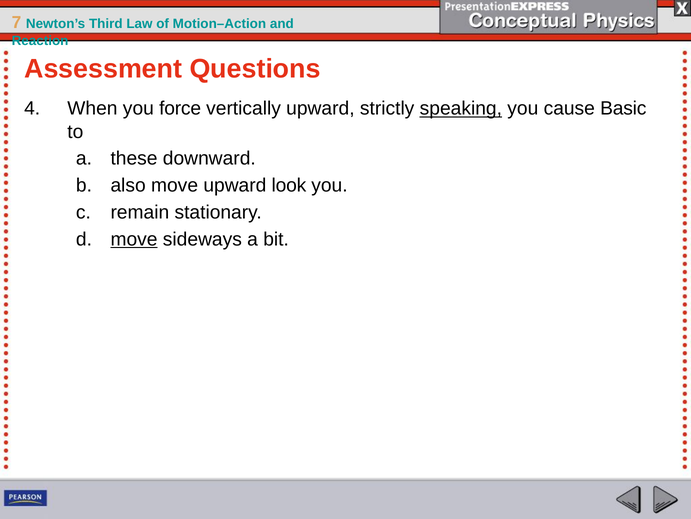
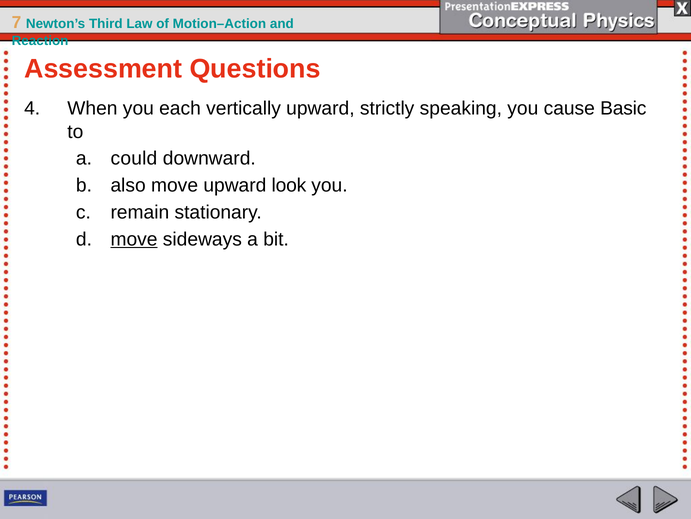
force: force -> each (180, 108)
speaking underline: present -> none (461, 108)
these: these -> could (134, 158)
